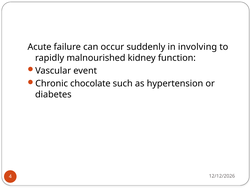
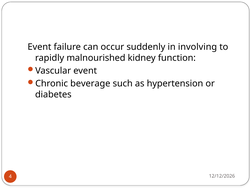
Acute: Acute -> Event (39, 47)
chocolate: chocolate -> beverage (90, 84)
